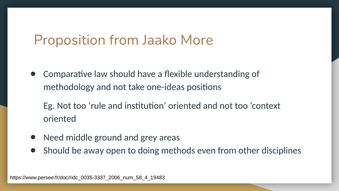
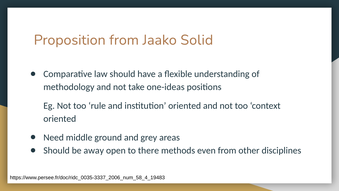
More: More -> Solid (197, 40)
doing: doing -> there (148, 150)
